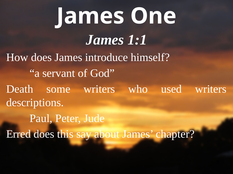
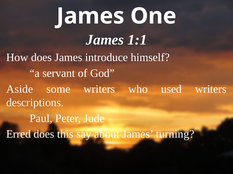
Death: Death -> Aside (20, 89)
chapter: chapter -> turning (175, 135)
